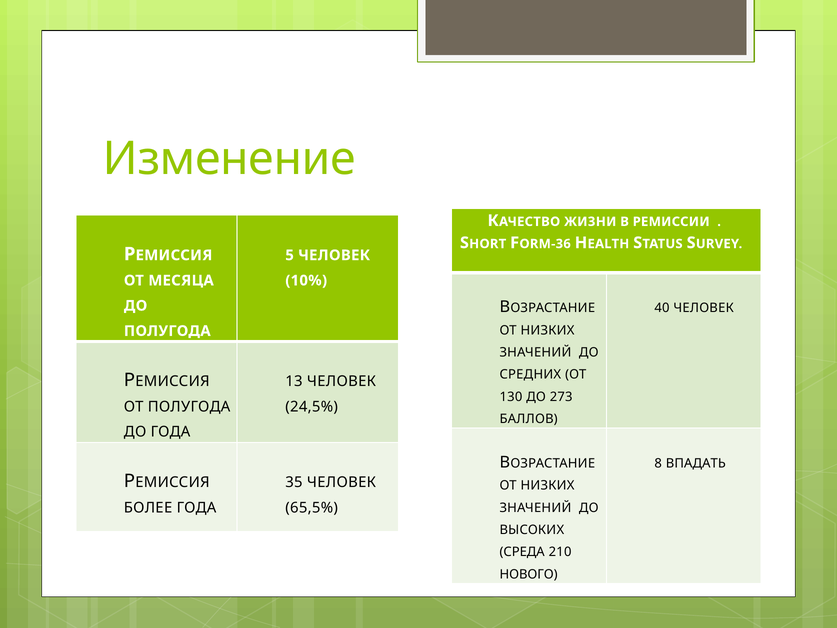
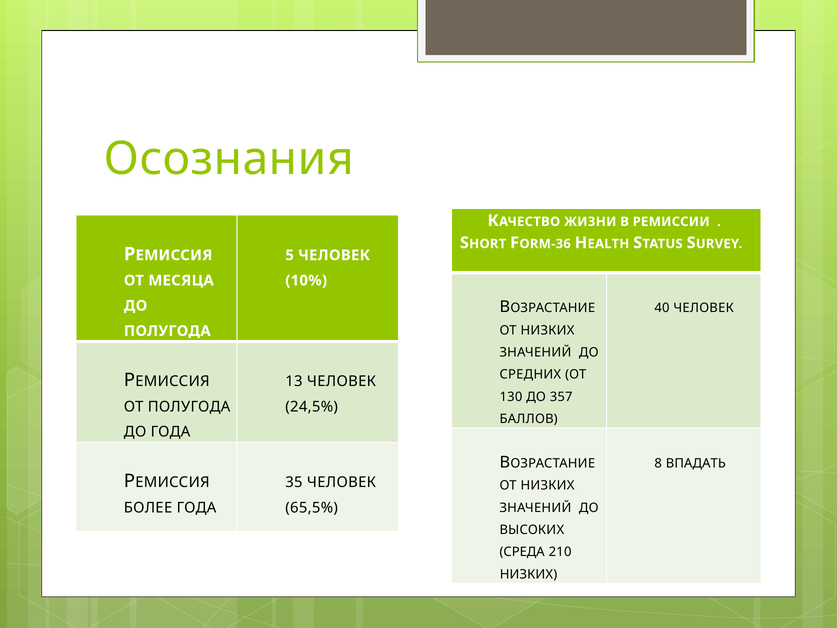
Изменение: Изменение -> Осознания (229, 159)
273: 273 -> 357 (561, 397)
НОВОГО: НОВОГО -> НИЗКИХ (528, 574)
